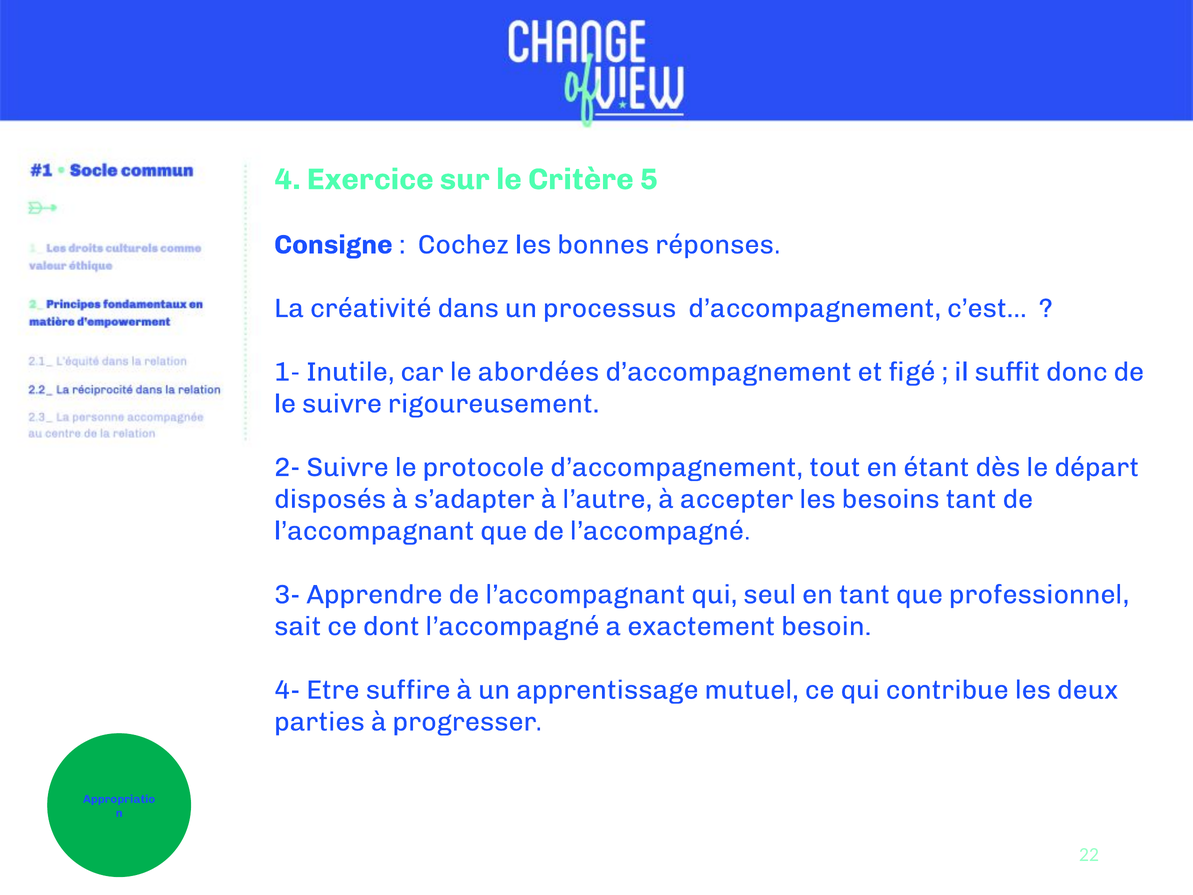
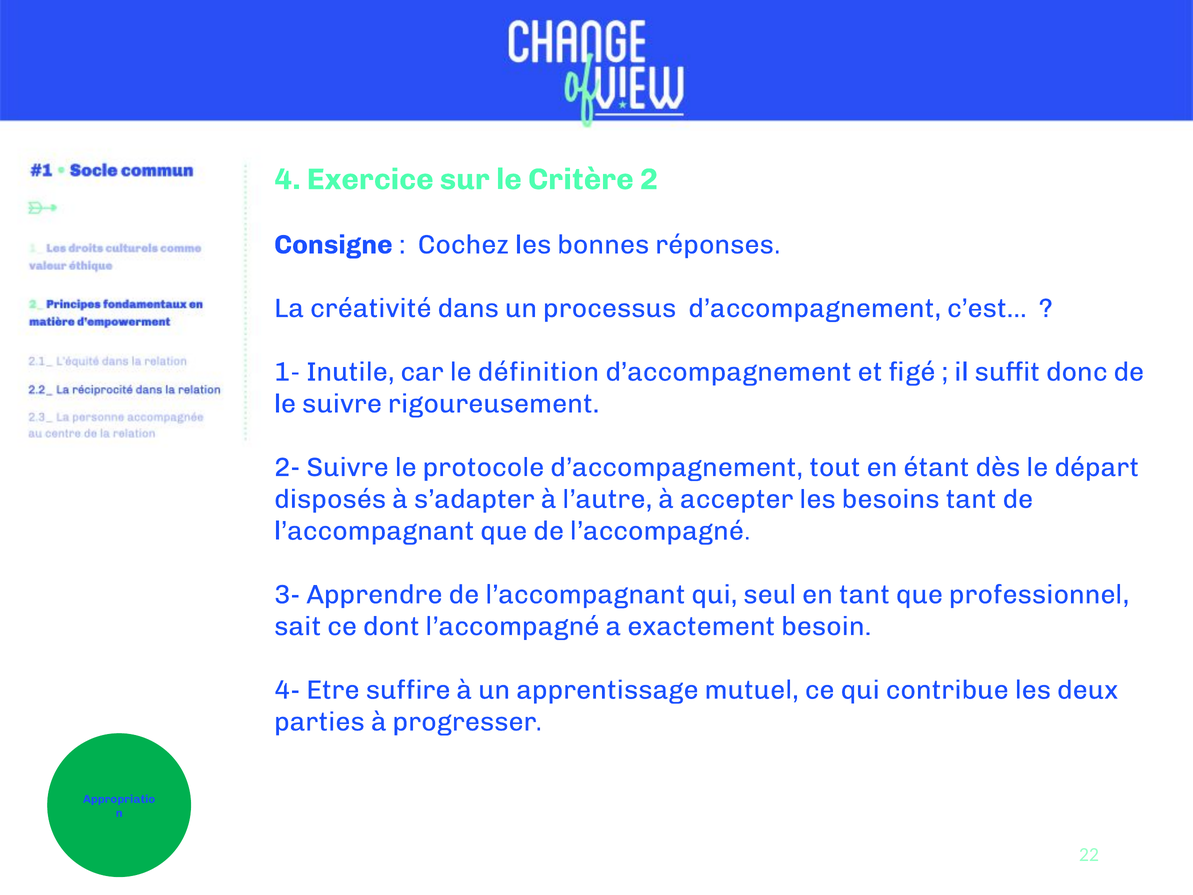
5: 5 -> 2 (649, 179)
abordées: abordées -> définition (538, 372)
